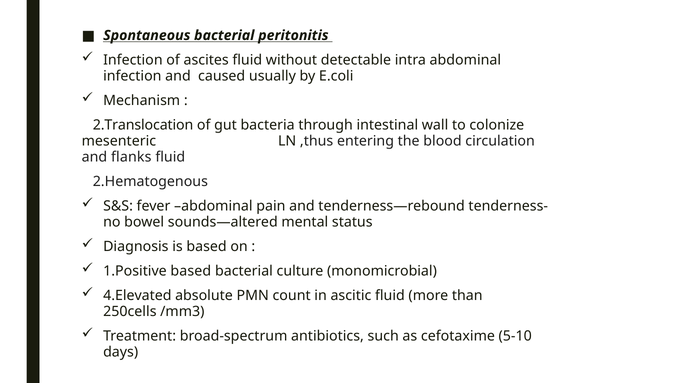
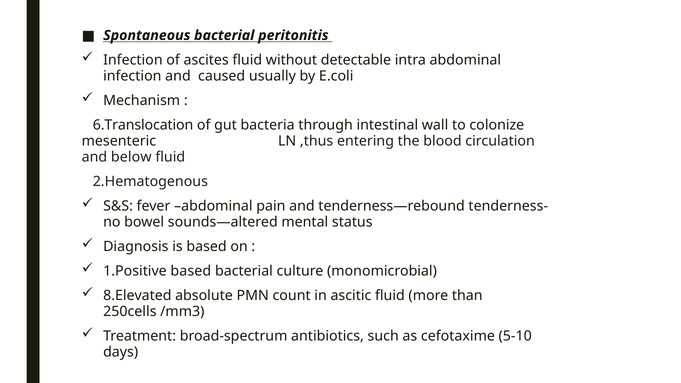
2.Translocation: 2.Translocation -> 6.Translocation (143, 125)
flanks: flanks -> below (131, 157)
4.Elevated: 4.Elevated -> 8.Elevated (137, 296)
